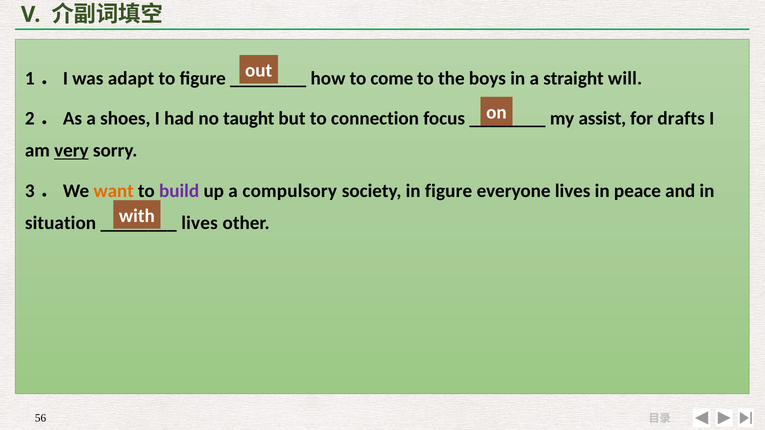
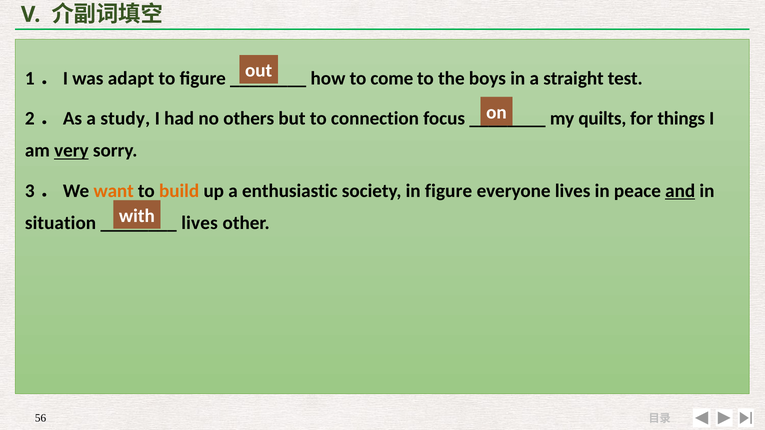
will: will -> test (625, 79)
shoes: shoes -> study (125, 119)
taught: taught -> others (249, 119)
assist: assist -> quilts (602, 119)
drafts: drafts -> things (681, 119)
build colour: purple -> orange (179, 191)
compulsory: compulsory -> enthusiastic (290, 191)
and underline: none -> present (680, 191)
